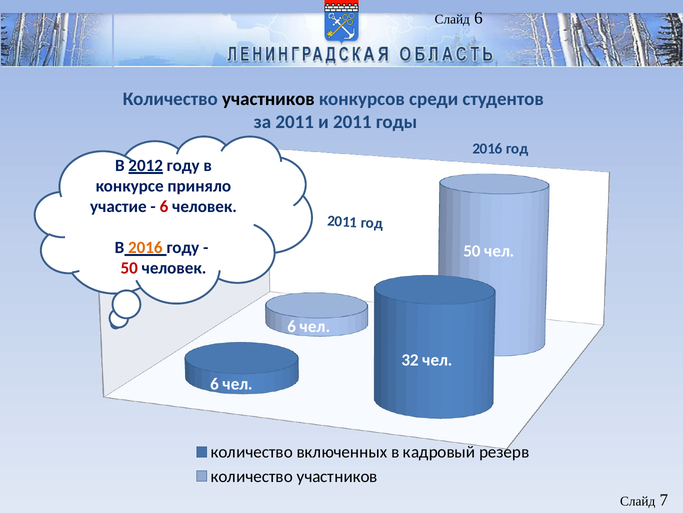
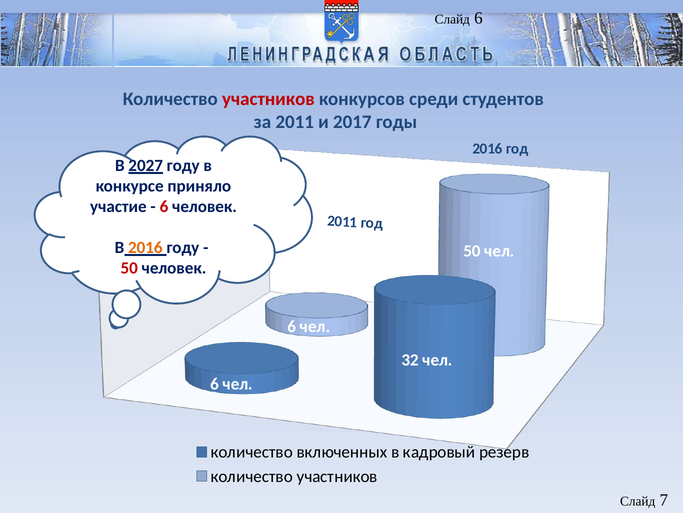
участников colour: black -> red (268, 99)
и 2011: 2011 -> 2017 (352, 122)
2012: 2012 -> 2027 (146, 165)
